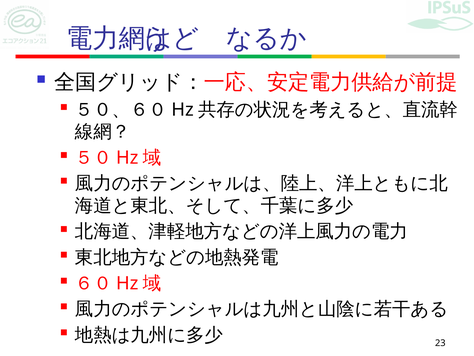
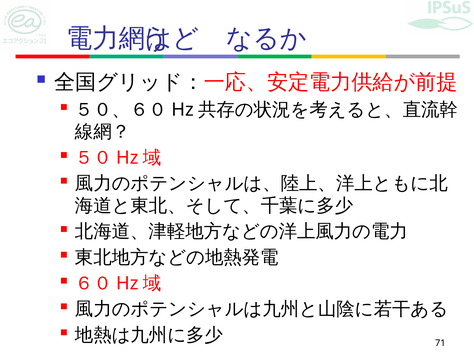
23: 23 -> 71 (440, 343)
